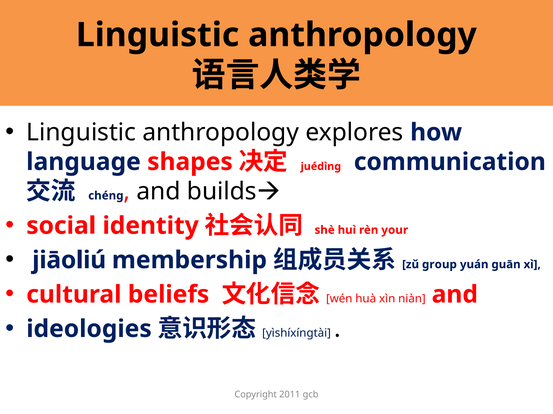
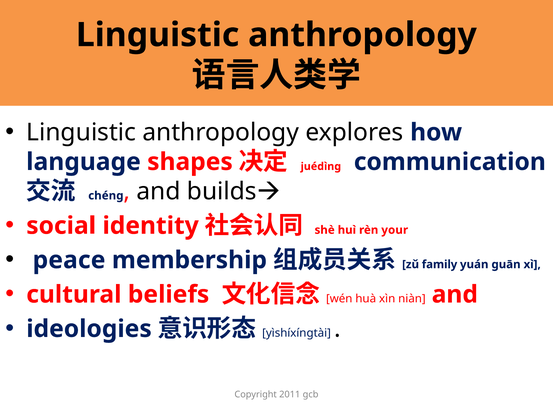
jiāoliú: jiāoliú -> peace (69, 261)
group: group -> family (440, 265)
